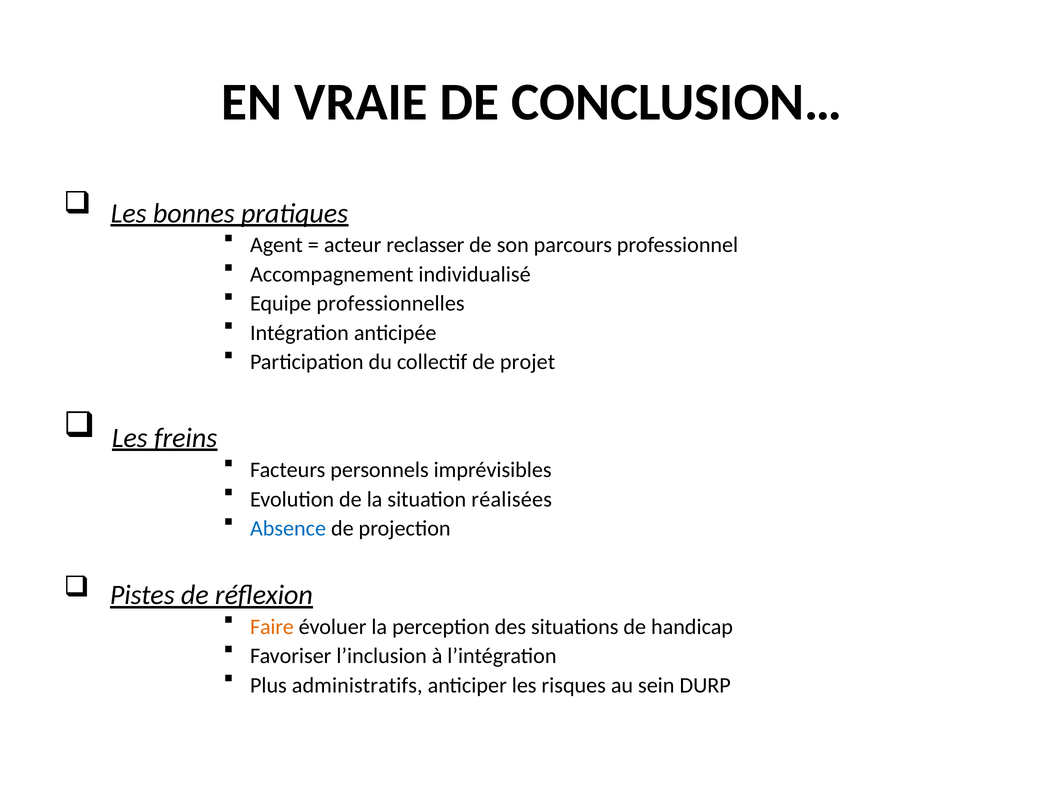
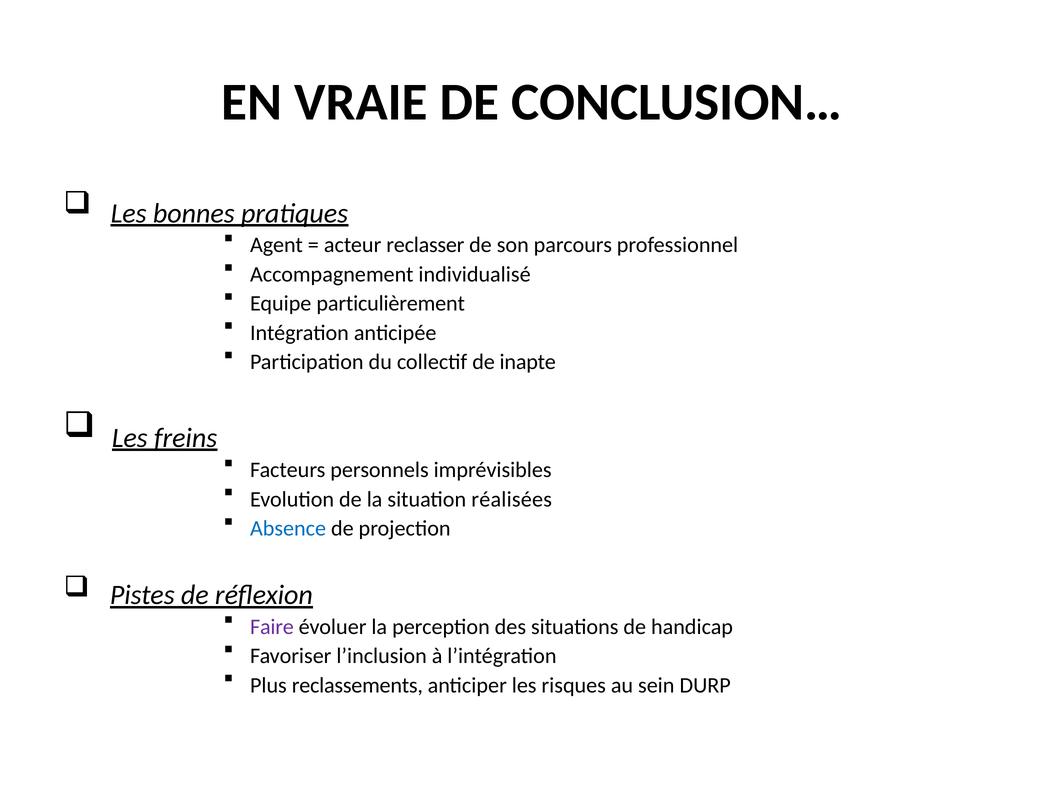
professionnelles: professionnelles -> particulièrement (391, 304)
projet: projet -> inapte (528, 362)
Faire colour: orange -> purple (272, 627)
administratifs: administratifs -> reclassements (357, 685)
